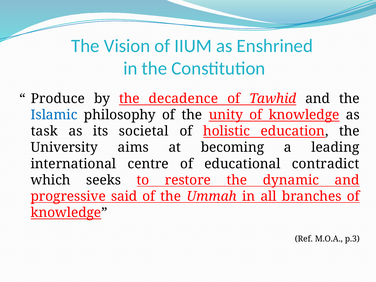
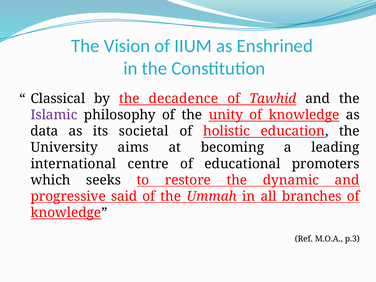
Produce: Produce -> Classical (58, 99)
Islamic colour: blue -> purple (54, 115)
task: task -> data (44, 131)
contradict: contradict -> promoters (326, 164)
